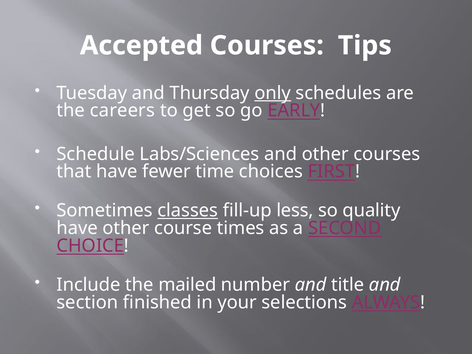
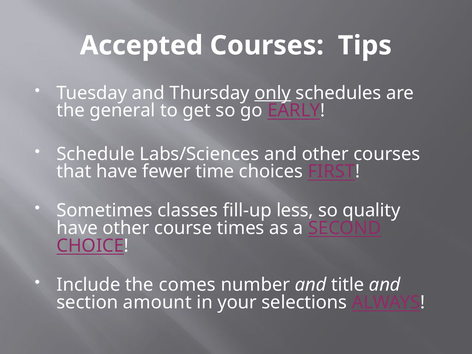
careers: careers -> general (122, 111)
classes underline: present -> none (188, 211)
mailed: mailed -> comes (187, 285)
finished: finished -> amount (157, 302)
